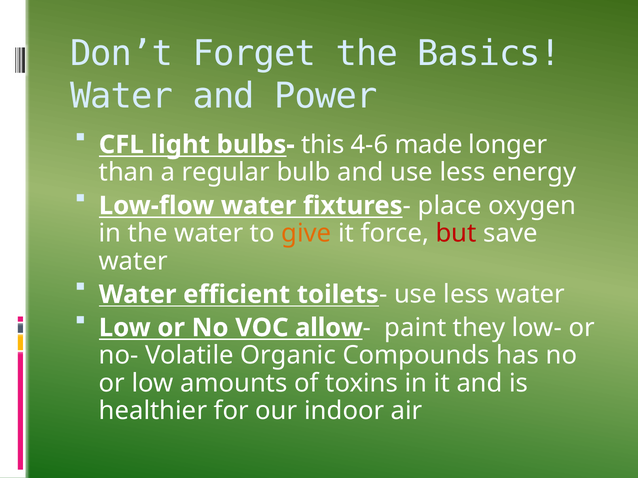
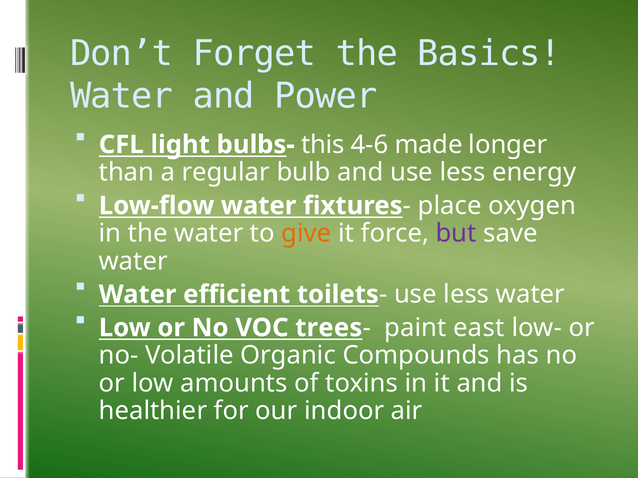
but colour: red -> purple (456, 234)
allow: allow -> trees (329, 328)
they: they -> east (479, 328)
